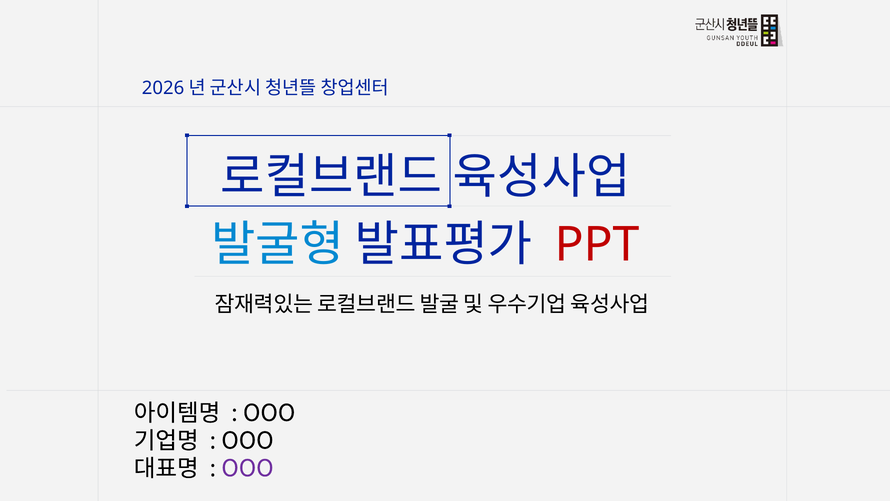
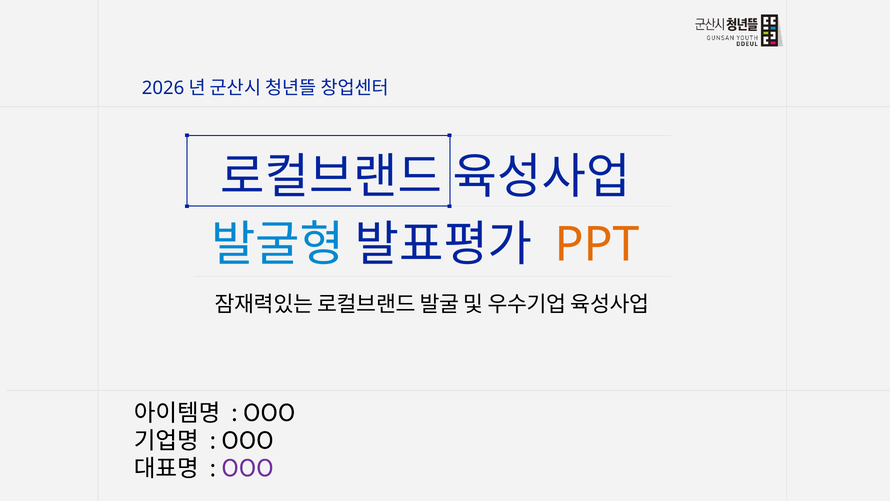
PPT colour: red -> orange (597, 245)
